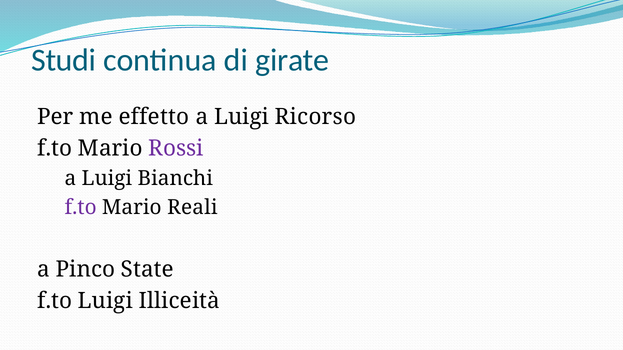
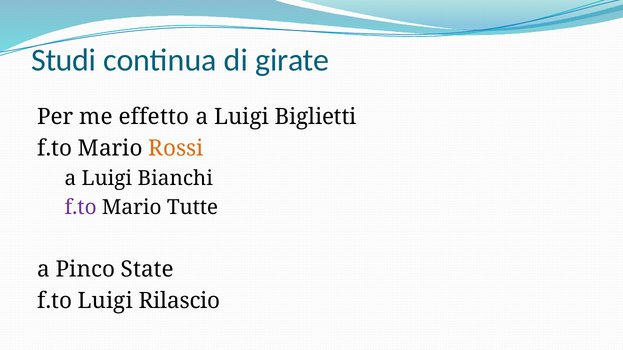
Ricorso: Ricorso -> Biglietti (316, 117)
Rossi colour: purple -> orange (176, 149)
Reali: Reali -> Tutte (193, 208)
Illiceità: Illiceità -> Rilascio (180, 301)
